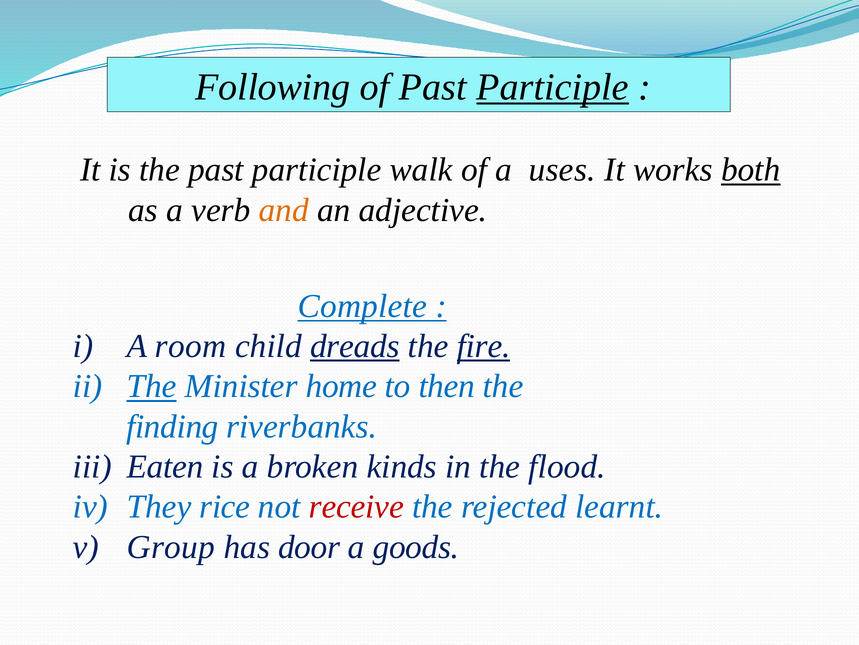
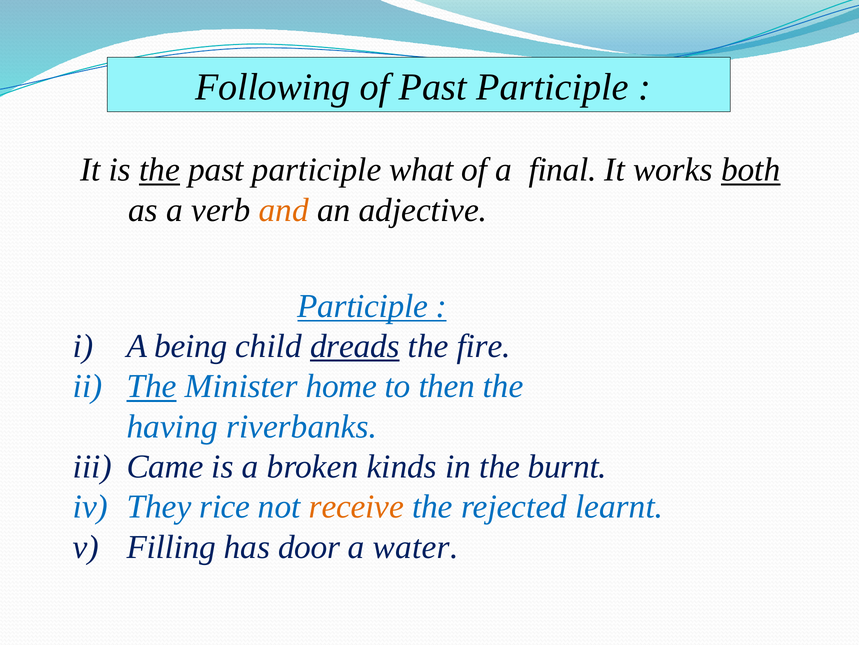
Participle underline: present -> none (553, 87)
the underline: none -> present (160, 170)
walk: walk -> what (421, 170)
uses: uses -> final (563, 170)
Complete: Complete -> Participle (363, 306)
room: room -> being (191, 346)
fire underline: present -> none (484, 346)
finding: finding -> having (172, 426)
Eaten: Eaten -> Came (165, 466)
flood: flood -> burnt (567, 466)
receive colour: red -> orange (356, 506)
Group: Group -> Filling (171, 546)
goods: goods -> water (416, 546)
